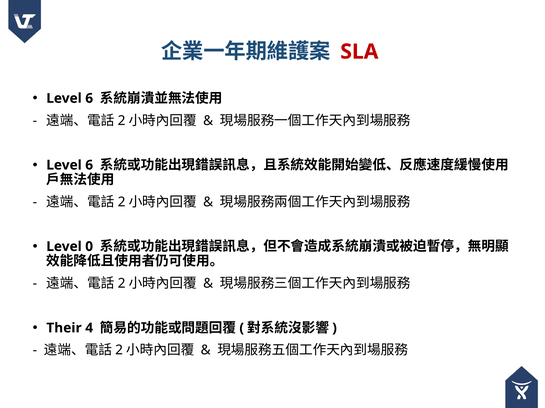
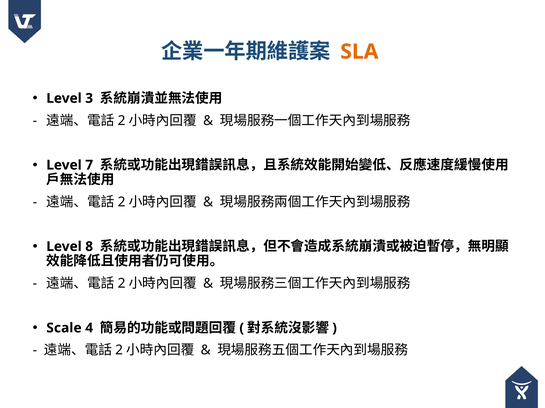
SLA colour: red -> orange (359, 52)
6: 6 -> 3 (89, 98)
6: 6 -> 7 (89, 165)
0: 0 -> 8 (89, 247)
Their: Their -> Scale (64, 329)
